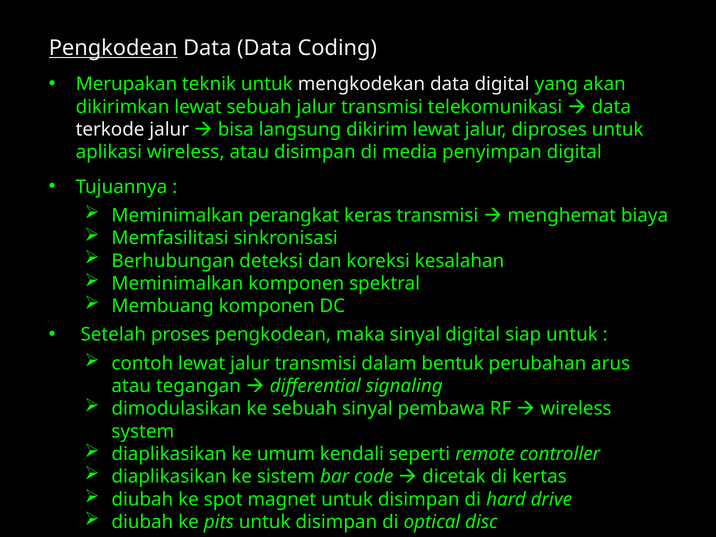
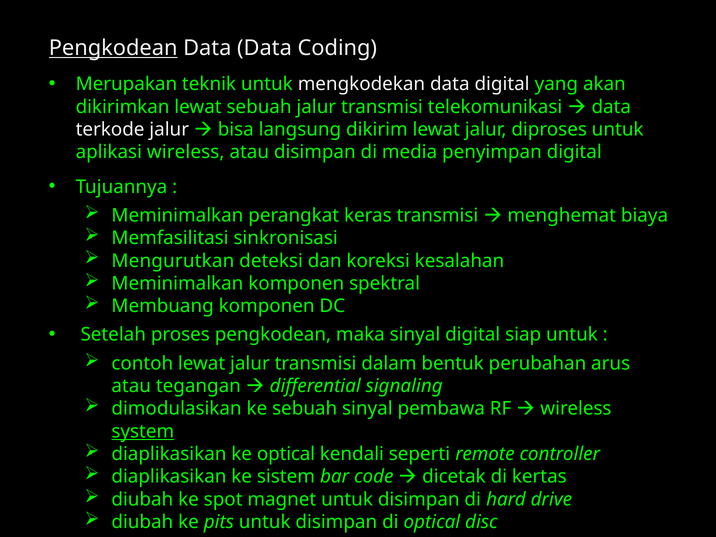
Berhubungan: Berhubungan -> Mengurutkan (173, 261)
system underline: none -> present (143, 431)
ke umum: umum -> optical (286, 454)
